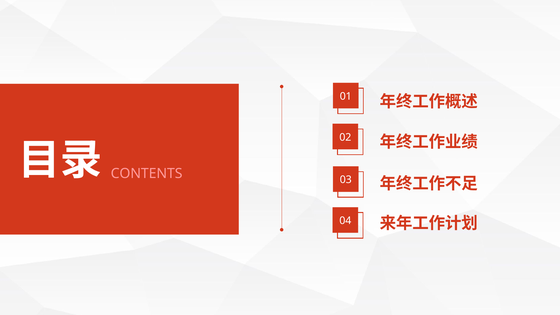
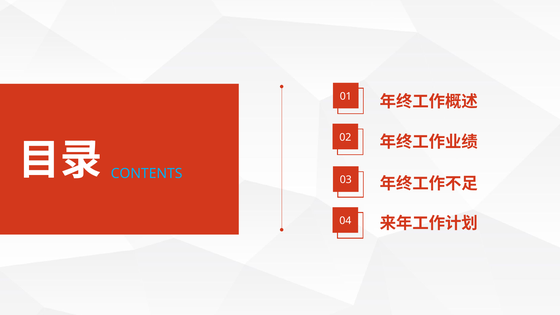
CONTENTS colour: pink -> light blue (147, 174)
